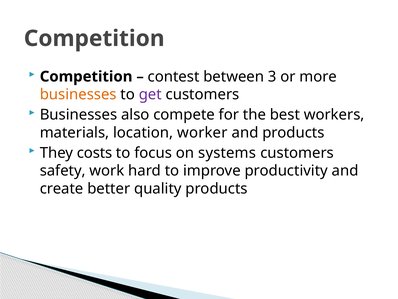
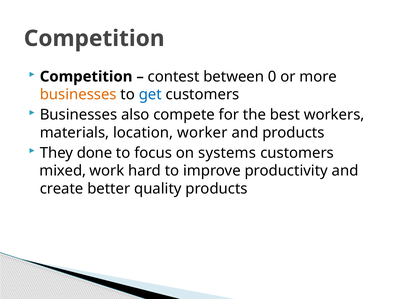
3: 3 -> 0 (272, 76)
get colour: purple -> blue (150, 94)
costs: costs -> done (95, 153)
safety: safety -> mixed (63, 171)
